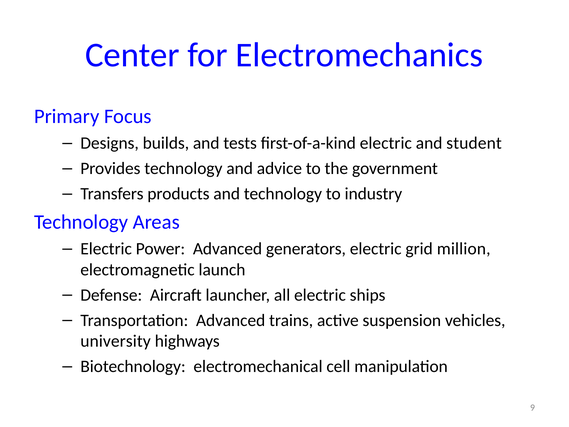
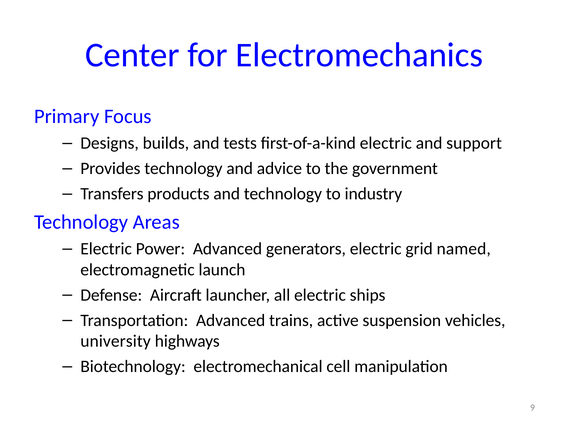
student: student -> support (474, 143)
million: million -> named (464, 249)
